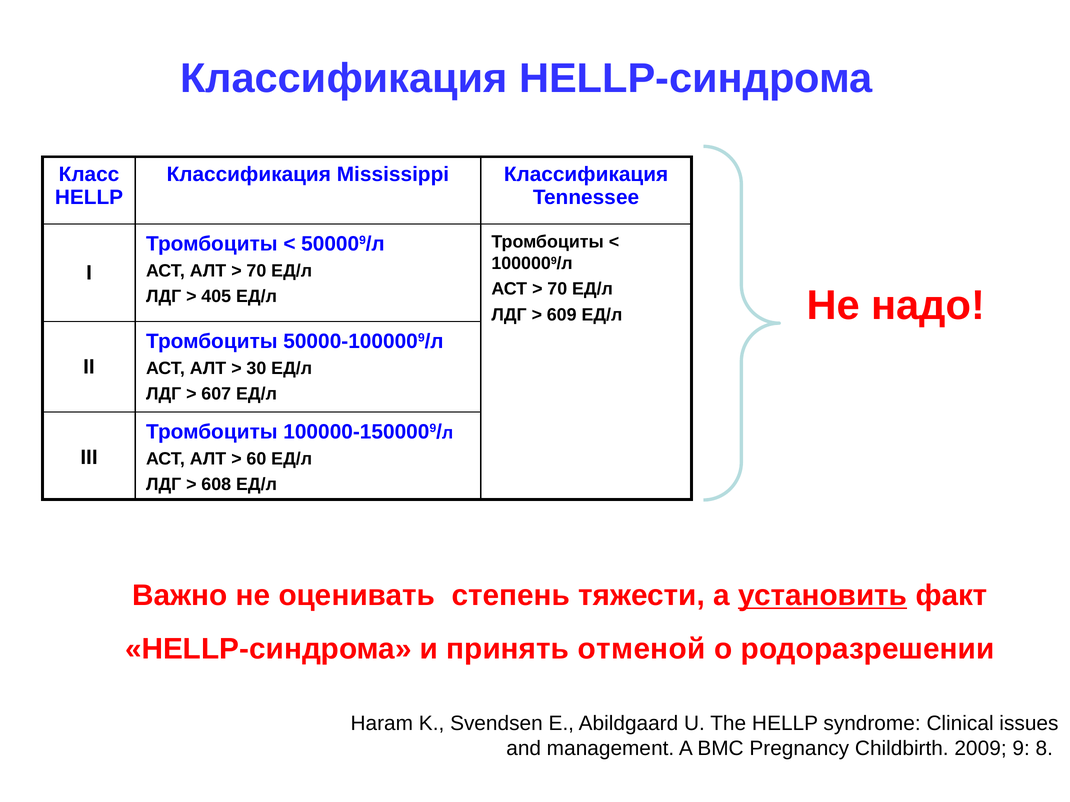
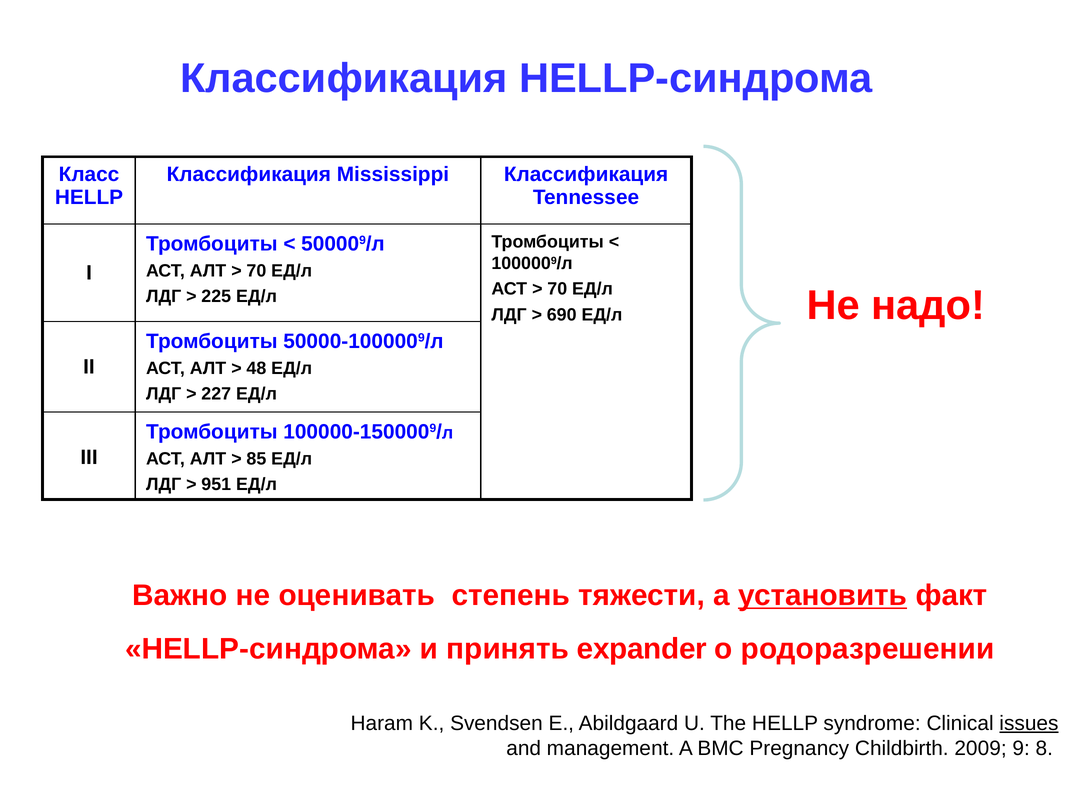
405: 405 -> 225 (216, 297)
609: 609 -> 690 (562, 315)
30: 30 -> 48 (256, 369)
607: 607 -> 227 (216, 394)
60: 60 -> 85 (256, 459)
608: 608 -> 951 (216, 485)
отменой: отменой -> expander (642, 649)
issues underline: none -> present (1029, 724)
